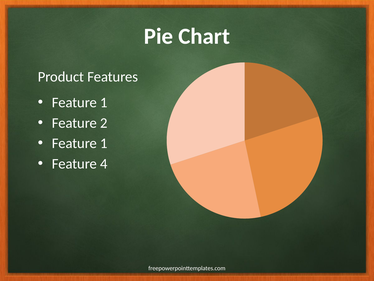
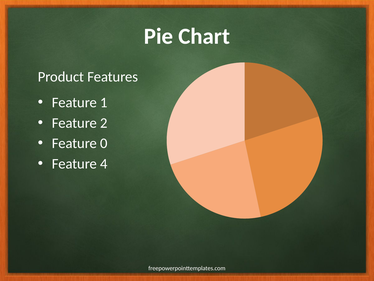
1: 1 -> 0 (104, 143)
